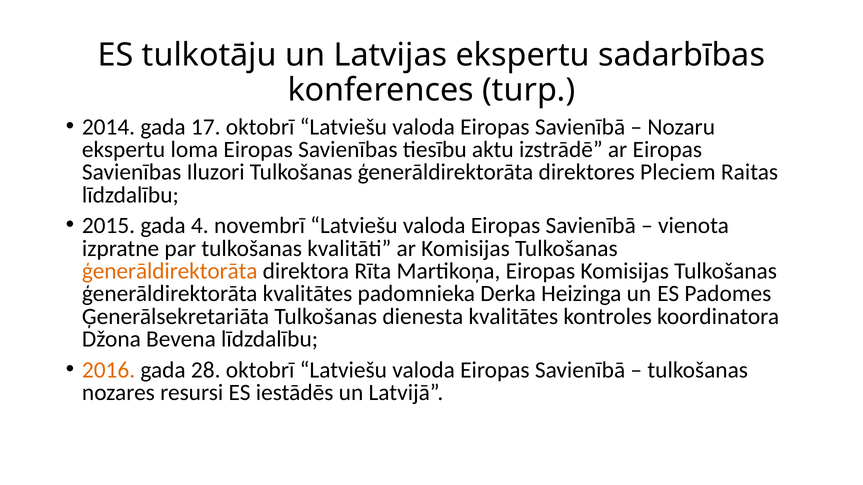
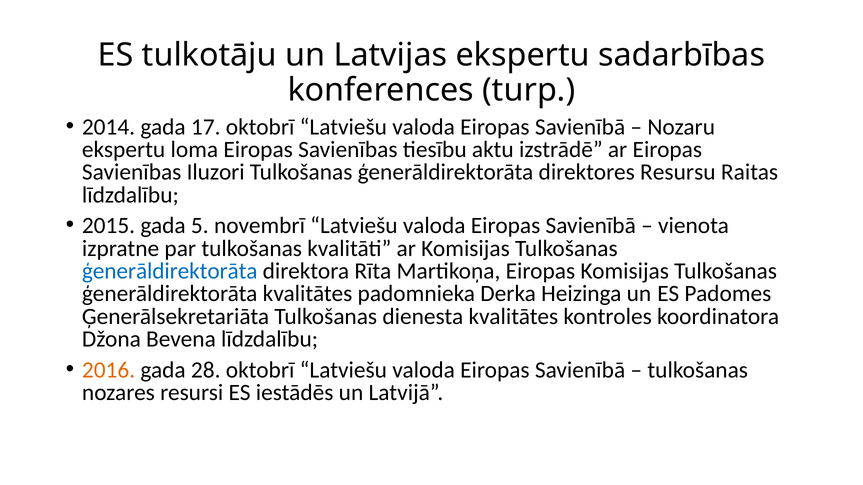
Pleciem: Pleciem -> Resursu (678, 172)
4: 4 -> 5 (200, 226)
ģenerāldirektorāta colour: orange -> blue (170, 271)
